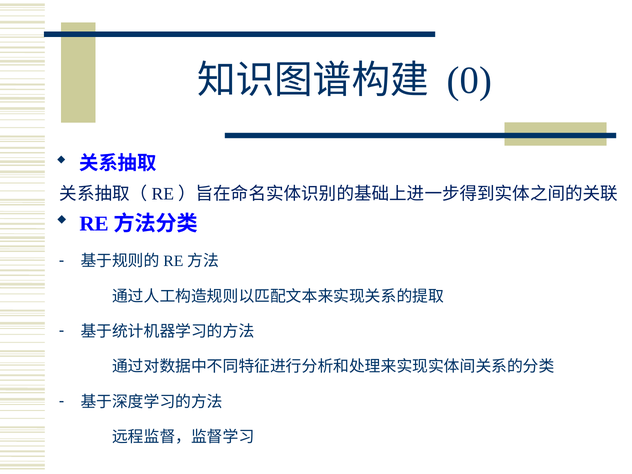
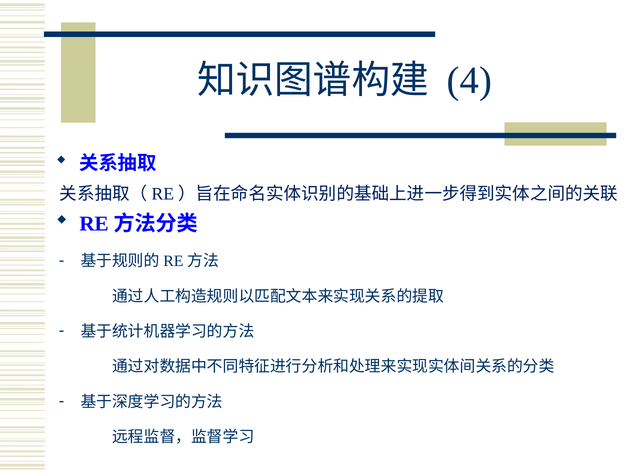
0: 0 -> 4 (469, 81)
